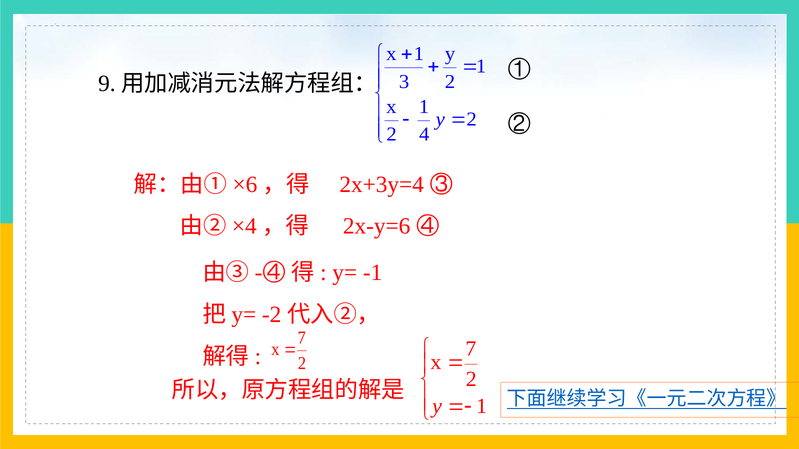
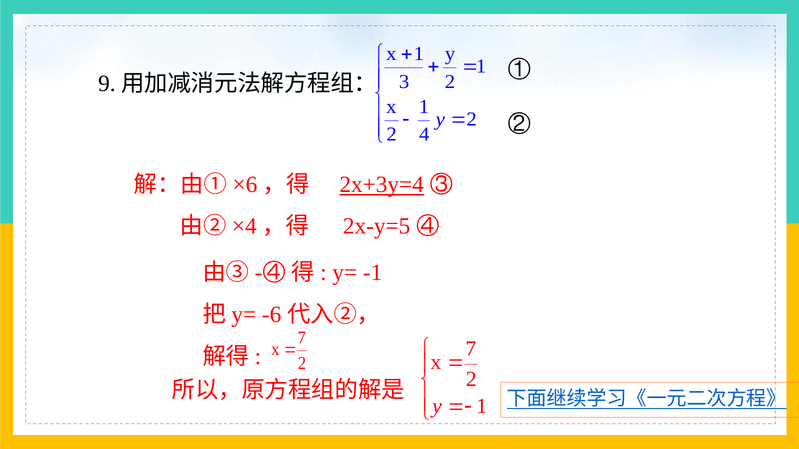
2x+3y=4 underline: none -> present (382, 185)
2x-y=6: 2x-y=6 -> 2x-y=5 (377, 226)
-2: -2 -> -6 (272, 315)
